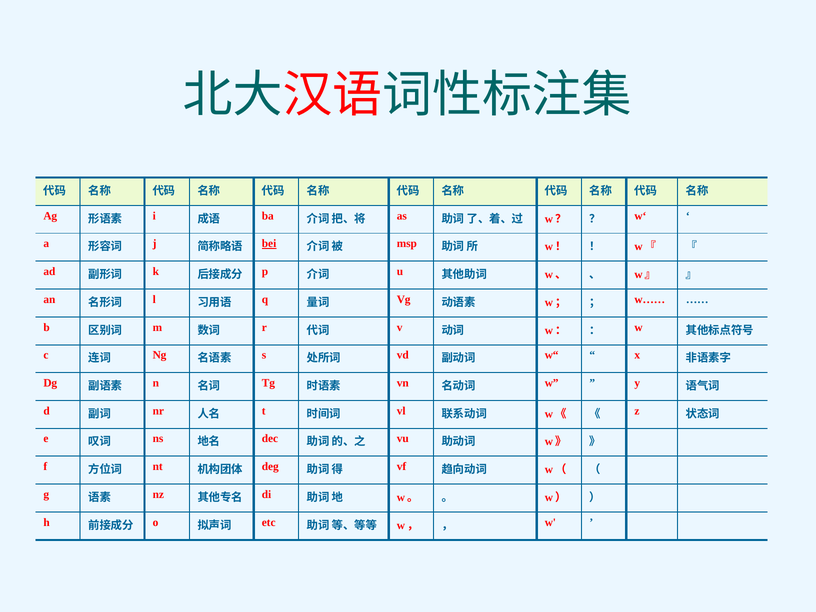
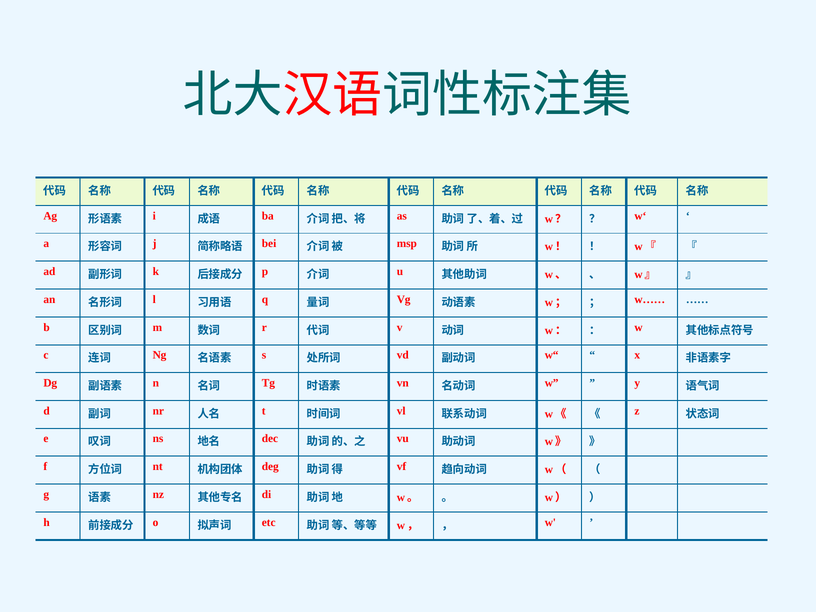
bei underline: present -> none (269, 244)
